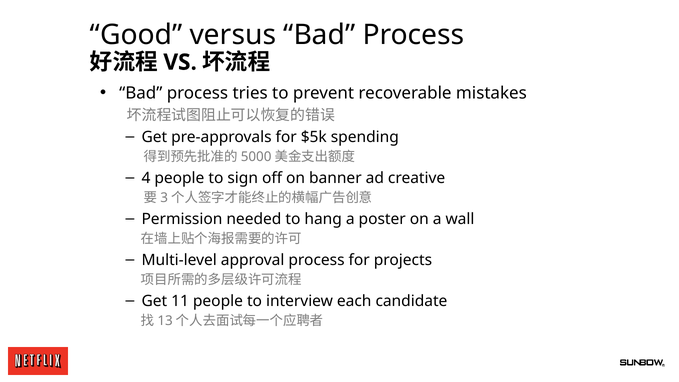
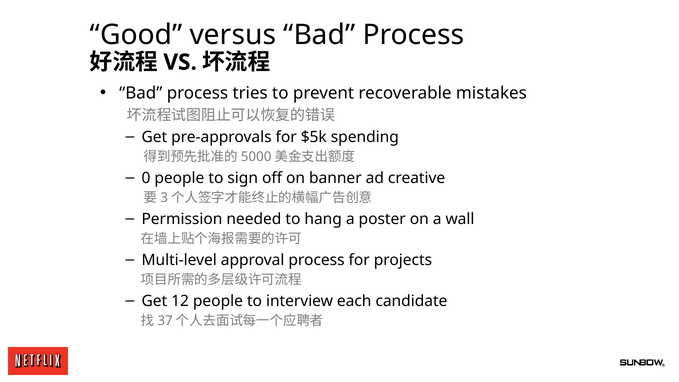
4: 4 -> 0 (146, 178)
11: 11 -> 12 (180, 301)
13: 13 -> 37 (165, 321)
